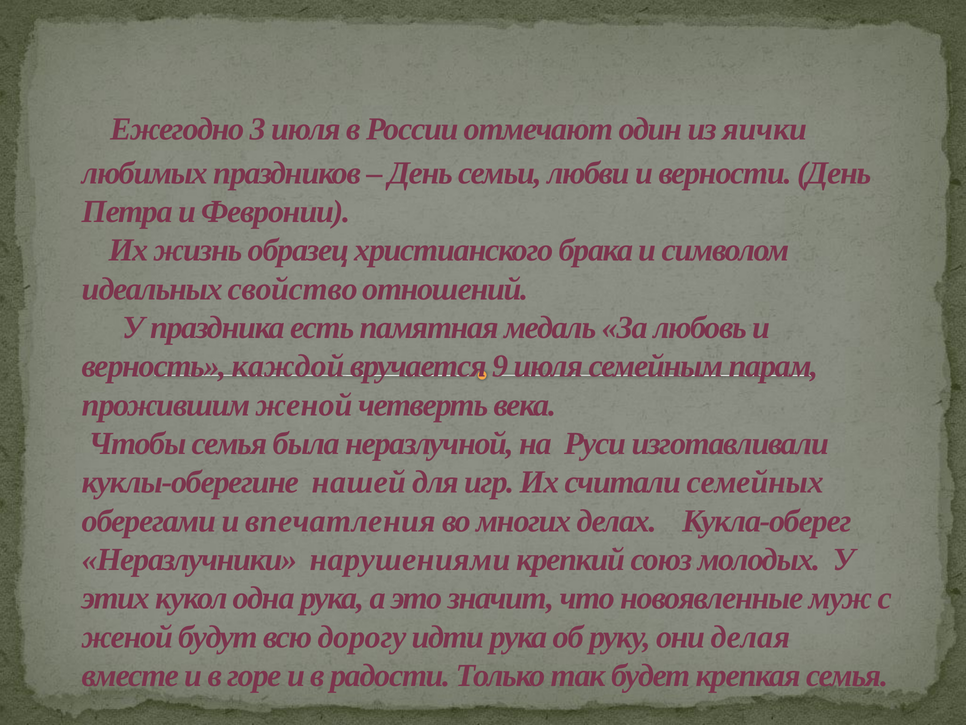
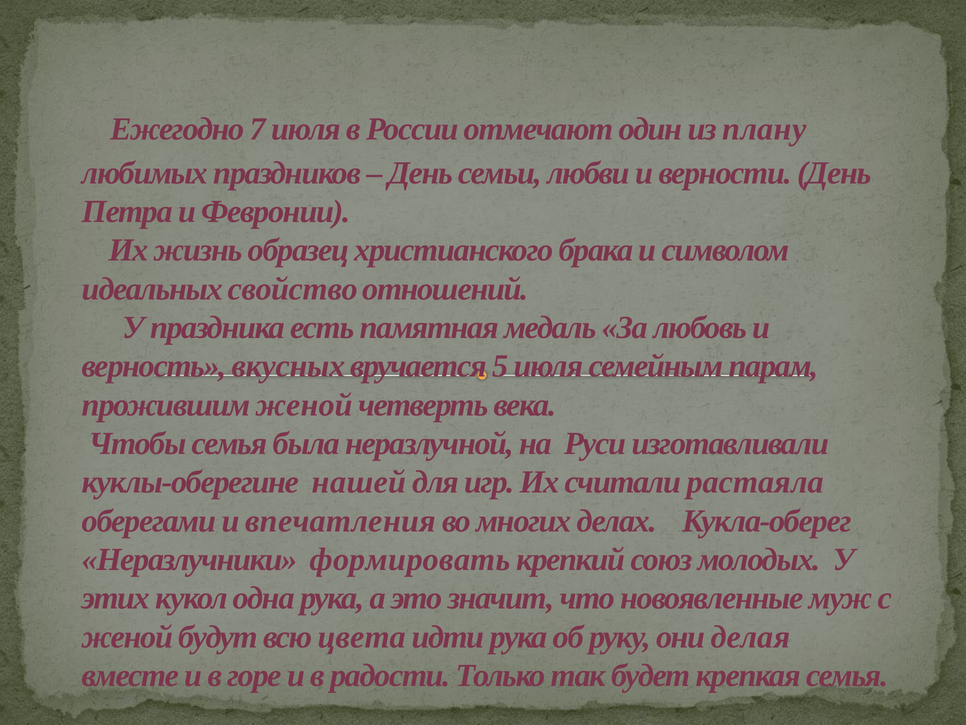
3: 3 -> 7 (258, 129)
яички: яички -> плану (764, 129)
каждой: каждой -> вкусных (288, 366)
9: 9 -> 5 (500, 366)
семейных: семейных -> растаяла (755, 482)
нарушениями: нарушениями -> формировать (410, 559)
дорогу: дорогу -> цвета (362, 636)
